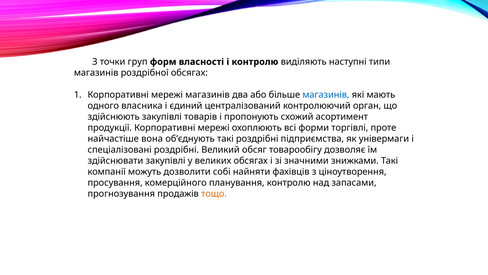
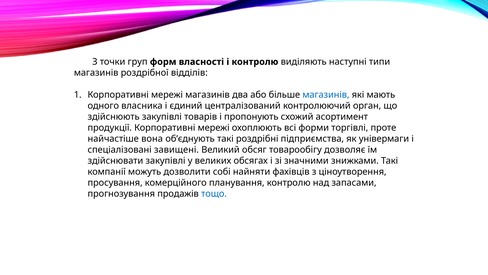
роздрібної обсягах: обсягах -> відділів (189, 73)
спеціалізовані роздрібні: роздрібні -> завищені (176, 150)
тощо colour: orange -> blue (214, 193)
